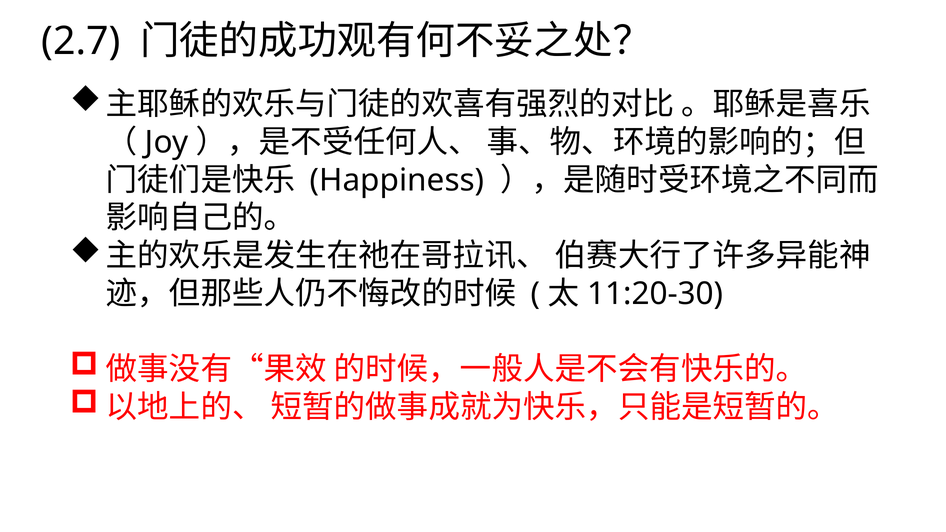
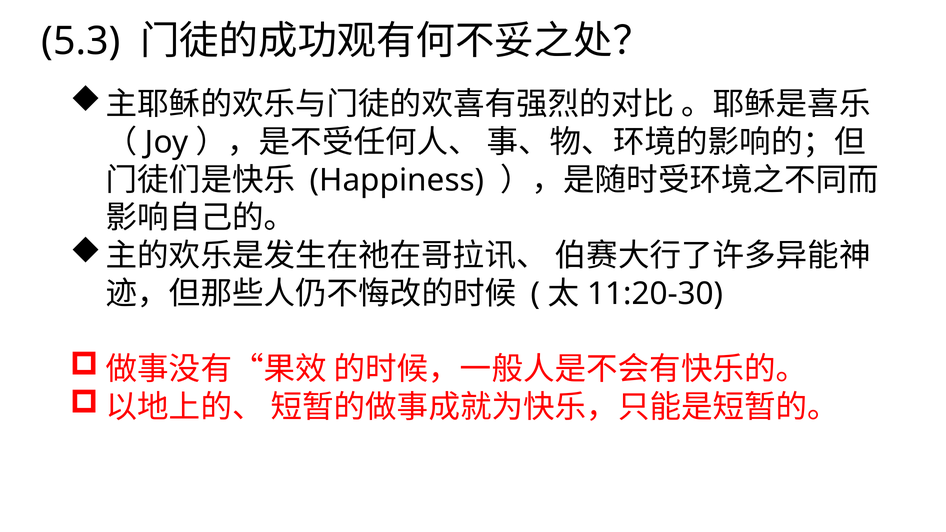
2.7: 2.7 -> 5.3 (81, 41)
